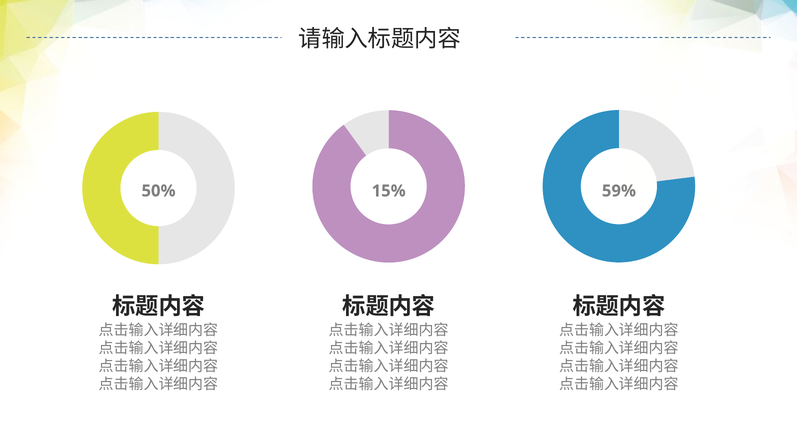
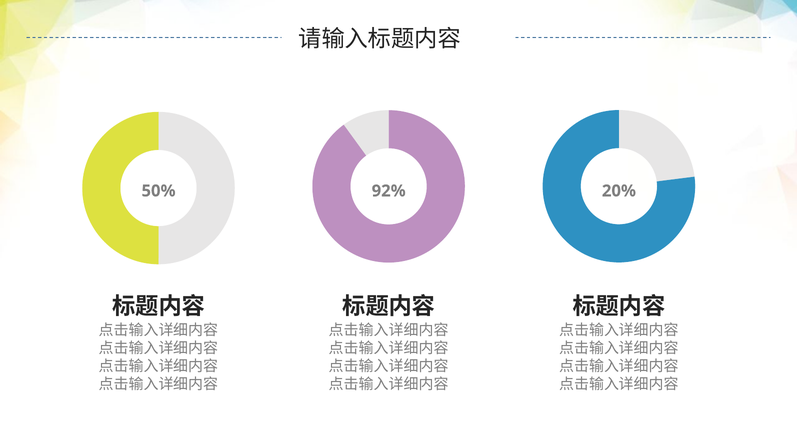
15%: 15% -> 92% (389, 191)
59%: 59% -> 20% (619, 191)
